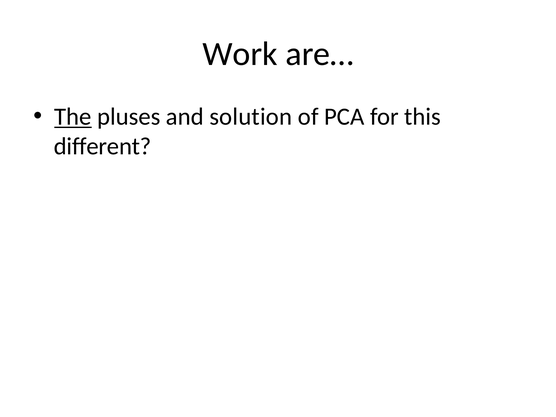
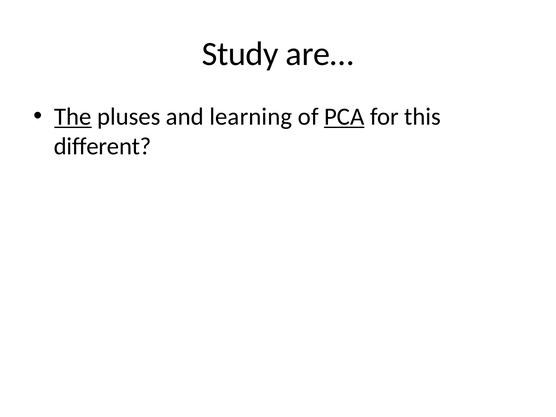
Work: Work -> Study (240, 54)
solution: solution -> learning (251, 117)
PCA underline: none -> present (344, 117)
